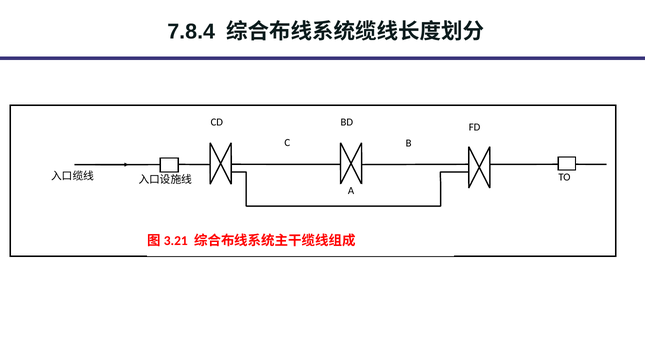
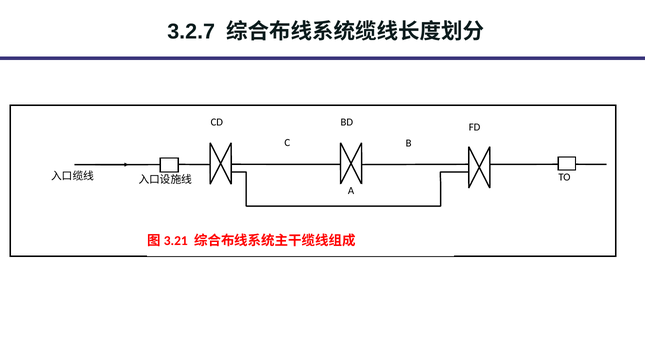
7.8.4: 7.8.4 -> 3.2.7 (191, 32)
